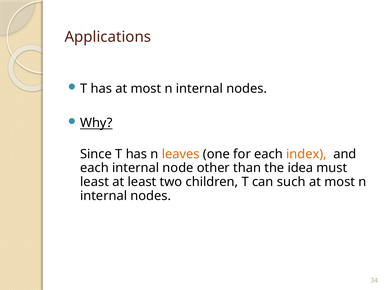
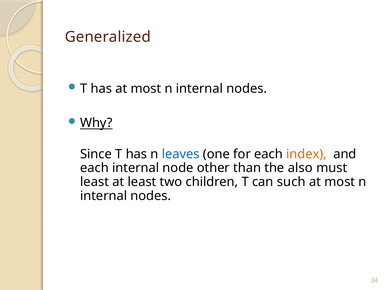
Applications: Applications -> Generalized (108, 37)
leaves colour: orange -> blue (181, 154)
idea: idea -> also (300, 168)
